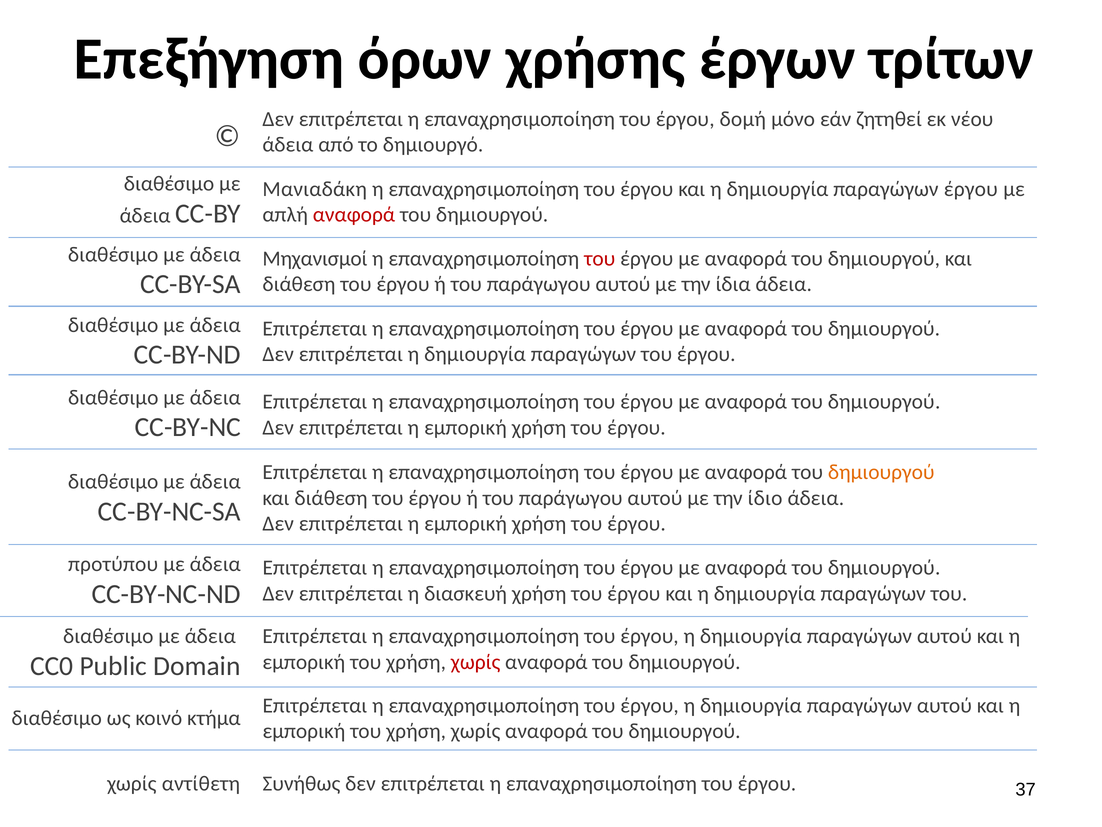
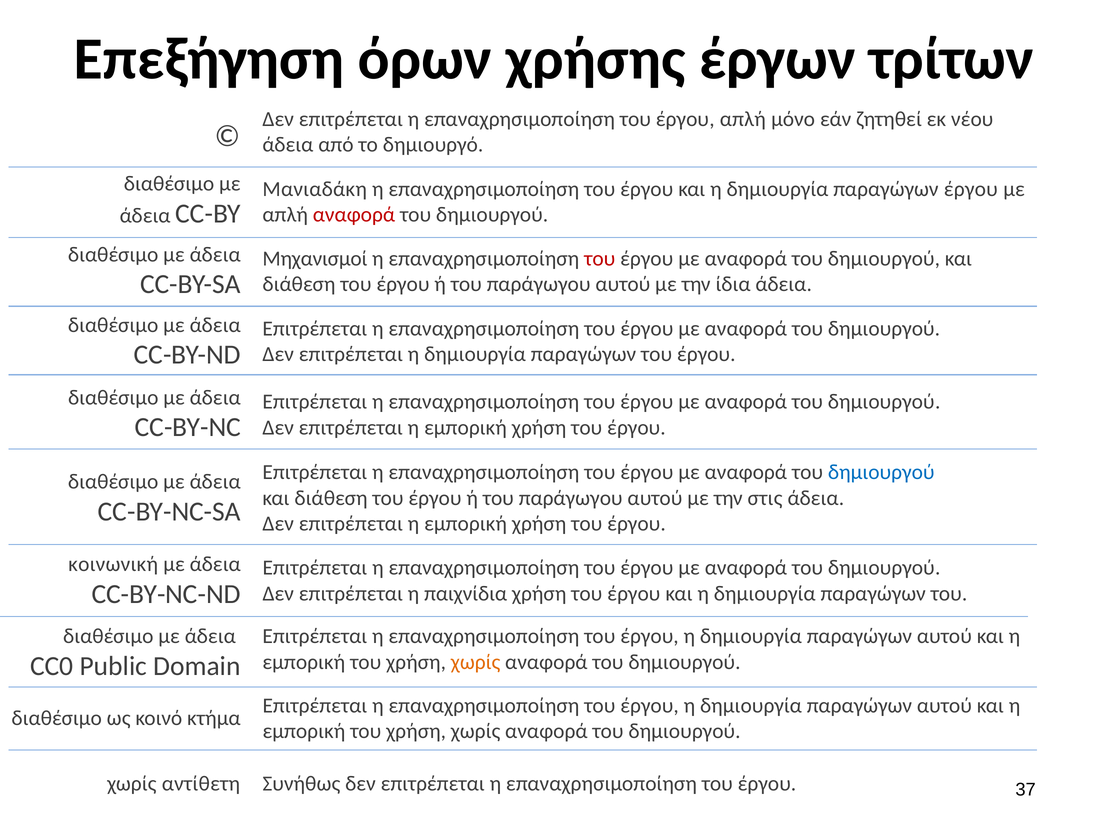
έργου δομή: δομή -> απλή (743, 119)
δημιουργού colour: orange -> blue (881, 472)
ίδιο: ίδιο -> στις (765, 498)
προτύπου: προτύπου -> κοινωνική (113, 564)
διασκευή: διασκευή -> παιχνίδια (466, 593)
χωρίς colour: red -> orange (476, 662)
